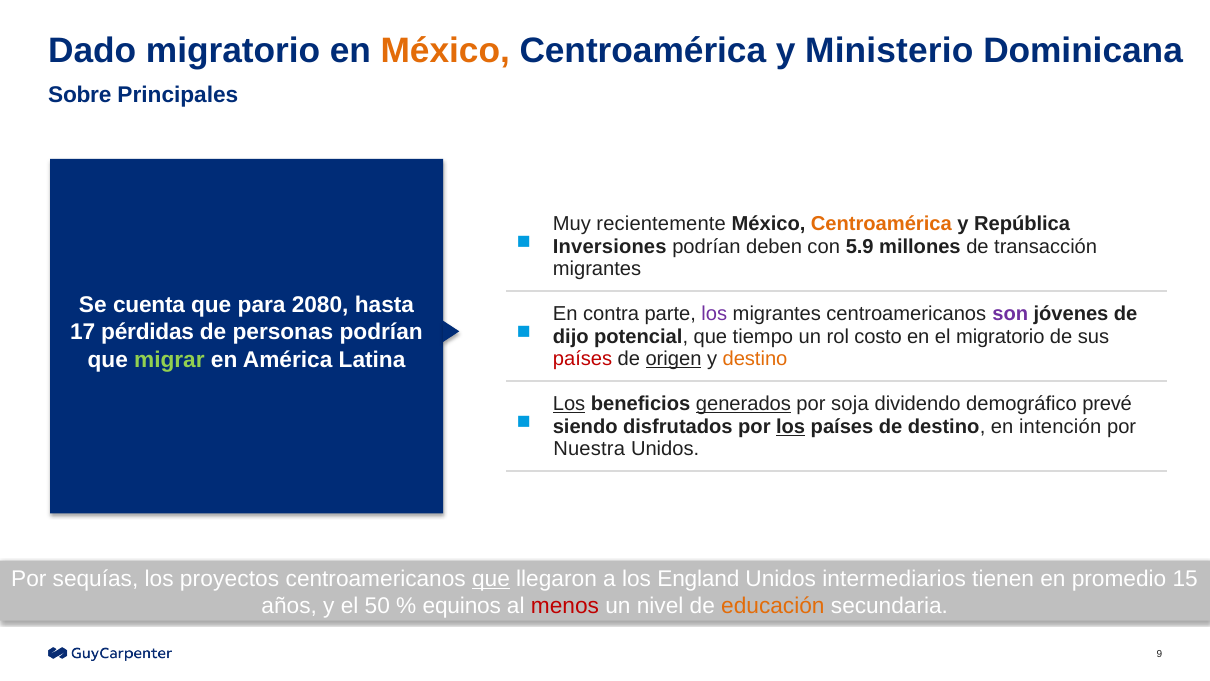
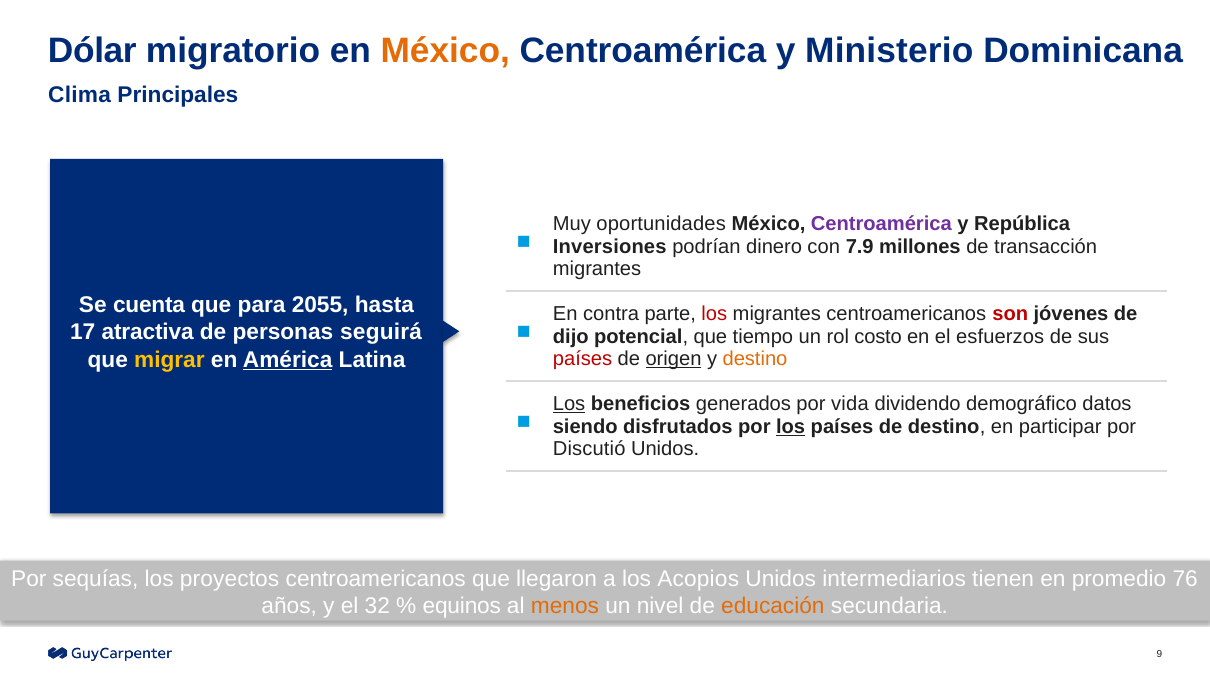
Dado: Dado -> Dólar (92, 51)
Sobre: Sobre -> Clima (80, 95)
recientemente: recientemente -> oportunidades (661, 224)
Centroamérica colour: orange -> purple (881, 224)
deben: deben -> dinero (774, 246)
5.9: 5.9 -> 7.9 (860, 246)
2080: 2080 -> 2055 (320, 305)
los colour: purple -> red (714, 314)
son colour: purple -> red (1010, 314)
pérdidas: pérdidas -> atractiva (148, 332)
personas podrían: podrían -> seguirá (381, 332)
el migratorio: migratorio -> esfuerzos (1000, 336)
migrar colour: light green -> yellow (169, 360)
América underline: none -> present (288, 360)
generados underline: present -> none (743, 404)
soja: soja -> vida (850, 404)
prevé: prevé -> datos (1107, 404)
intención: intención -> participar (1060, 426)
Nuestra: Nuestra -> Discutió (589, 449)
que underline: present -> none (491, 578)
England: England -> Acopios (698, 578)
15: 15 -> 76 (1185, 578)
50: 50 -> 32 (377, 605)
menos colour: red -> orange (565, 605)
